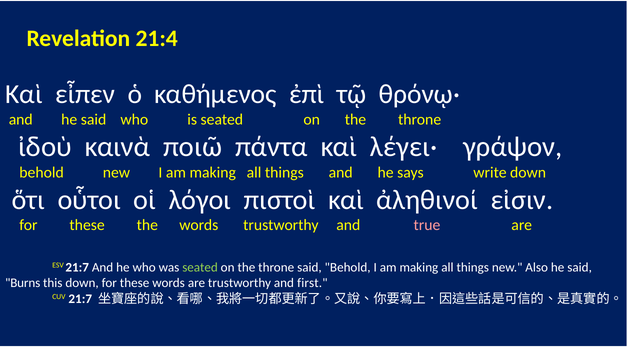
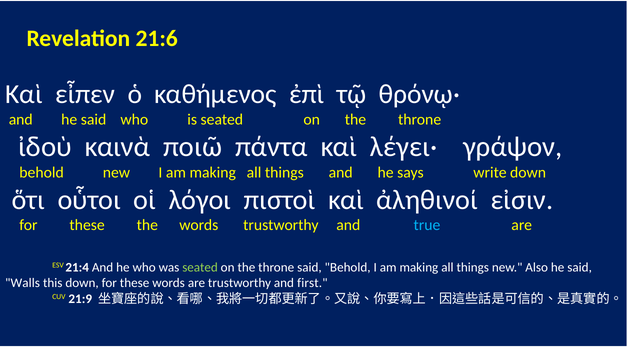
21:4: 21:4 -> 21:6 (157, 38)
true colour: pink -> light blue (427, 226)
ESV 21:7: 21:7 -> 21:4 (77, 268)
Burns: Burns -> Walls (23, 284)
CUV 21:7: 21:7 -> 21:9 (80, 299)
